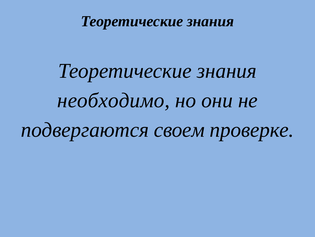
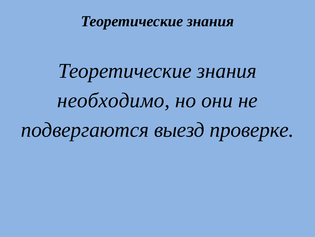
своем: своем -> выезд (179, 130)
